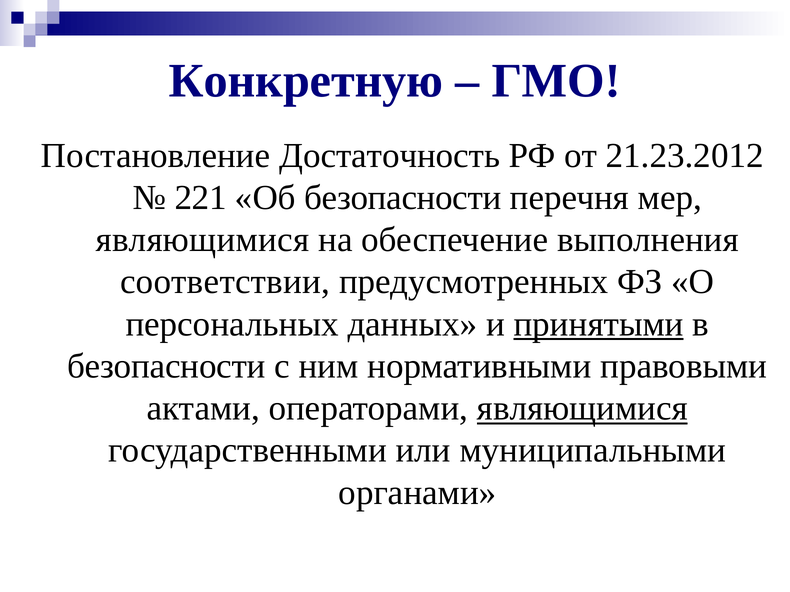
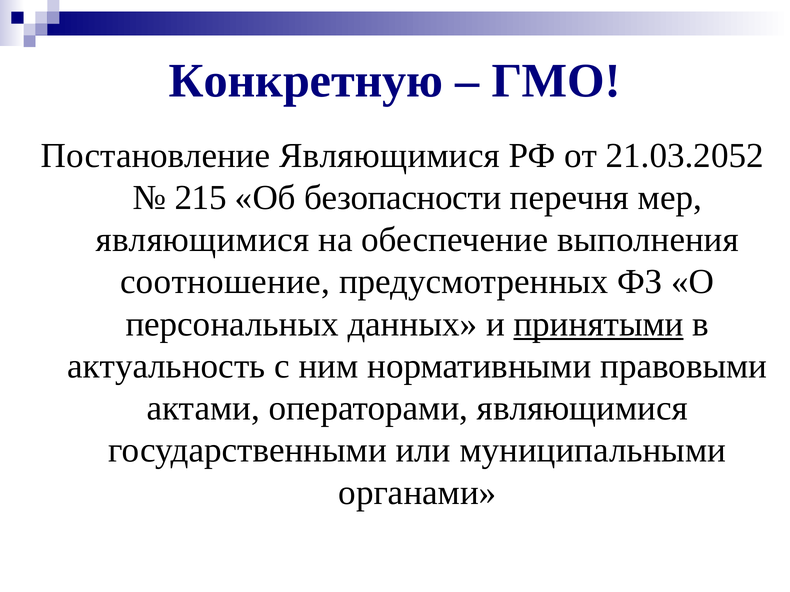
Постановление Достаточность: Достаточность -> Являющимися (390, 156)
21.23.2012: 21.23.2012 -> 21.03.2052 (685, 156)
221: 221 -> 215 (201, 198)
соответствии: соответствии -> соотношение (225, 282)
безопасности: безопасности -> актуальность (166, 366)
являющимися underline: present -> none (582, 409)
